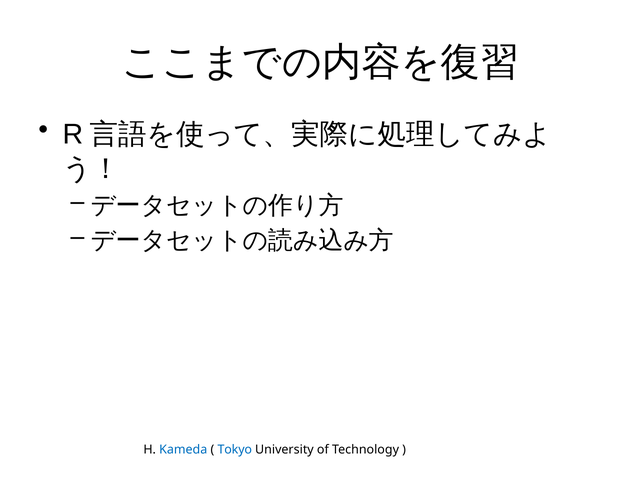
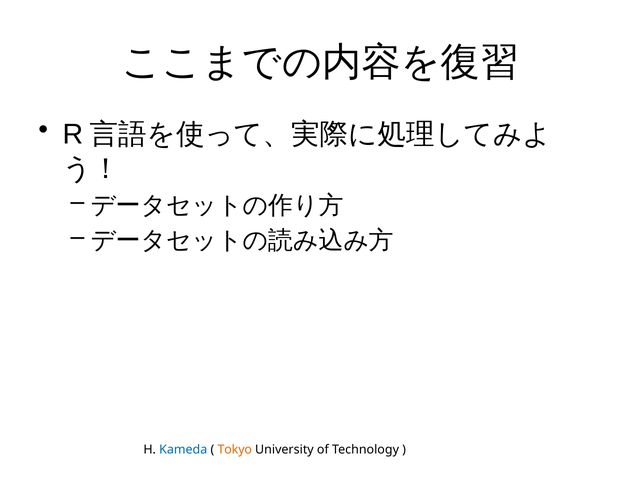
Tokyo colour: blue -> orange (235, 449)
